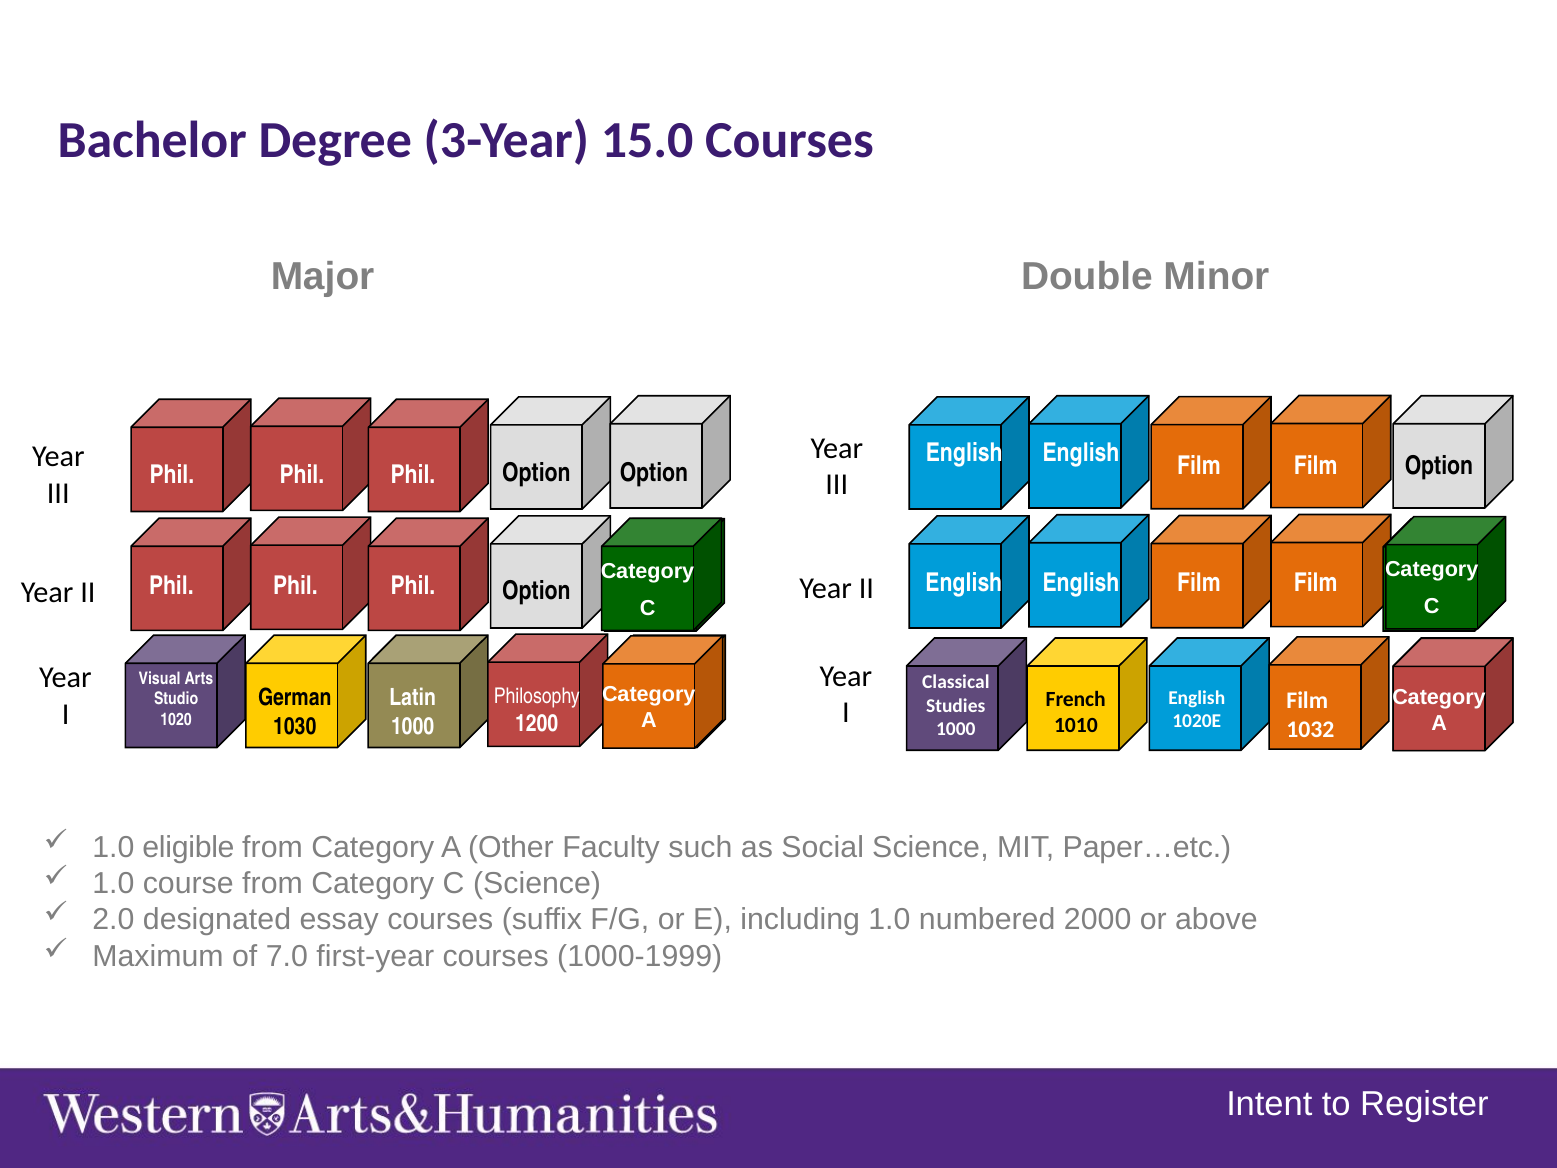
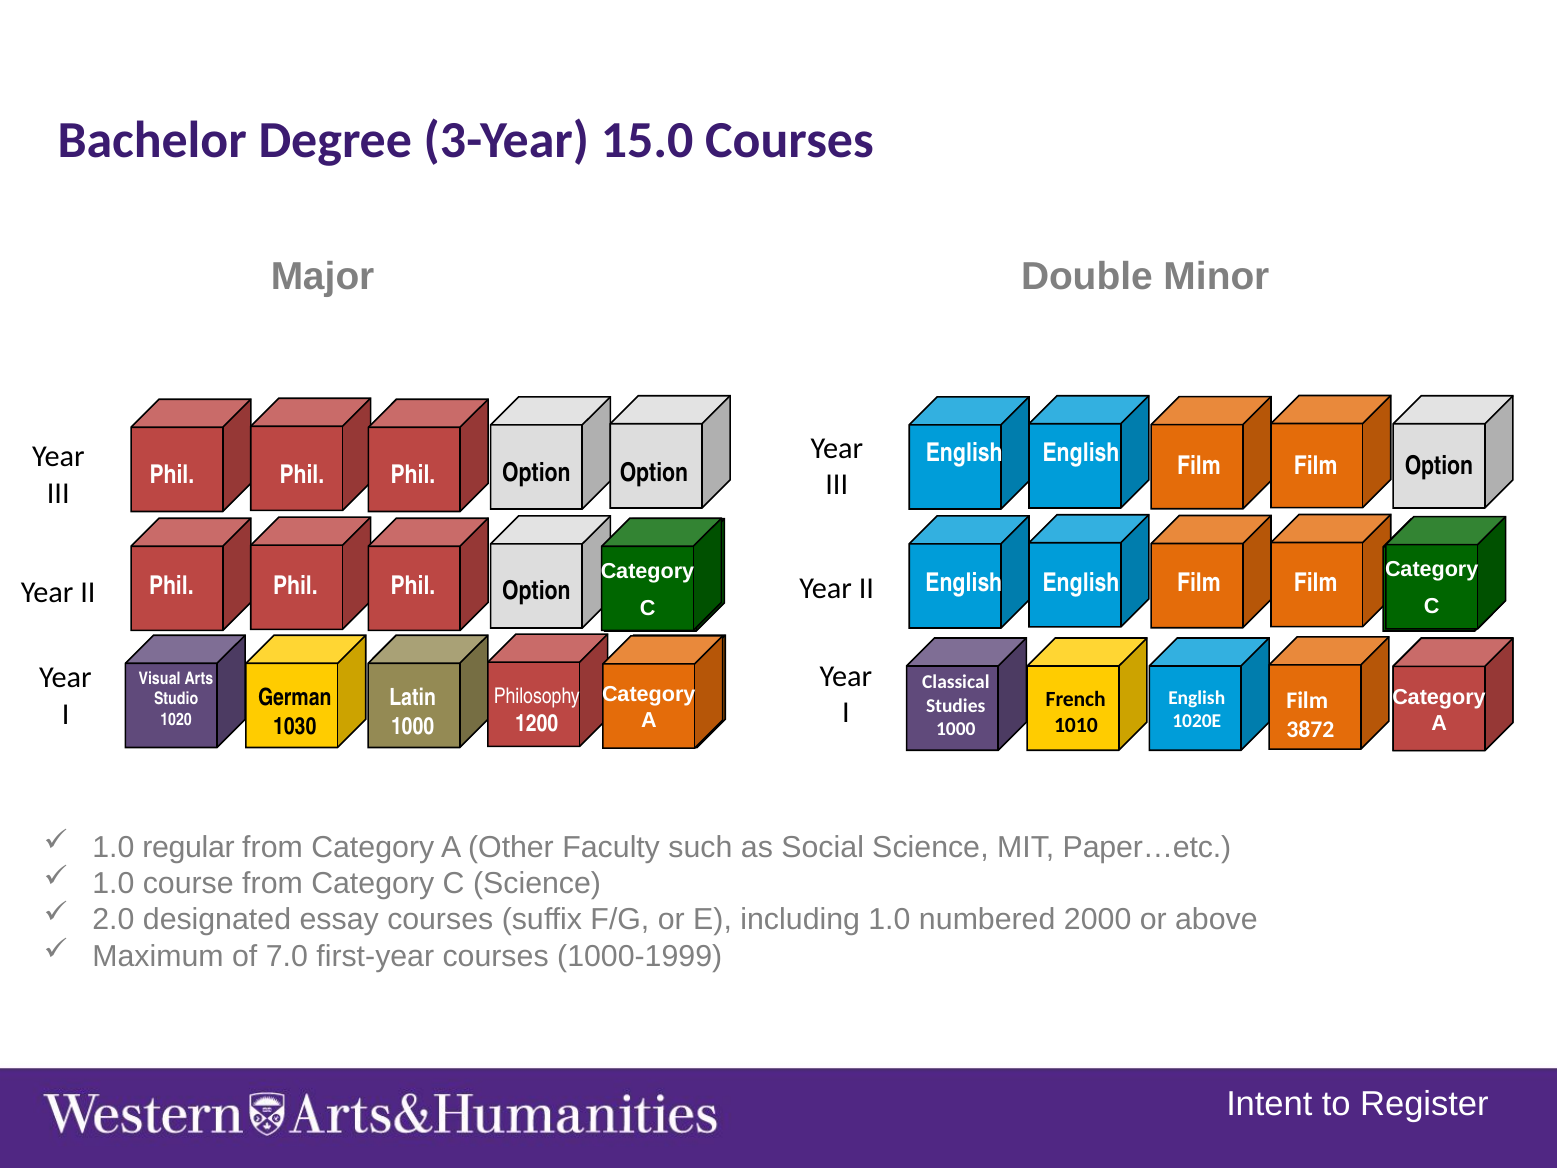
1032: 1032 -> 3872 (1310, 729)
eligible: eligible -> regular (189, 847)
